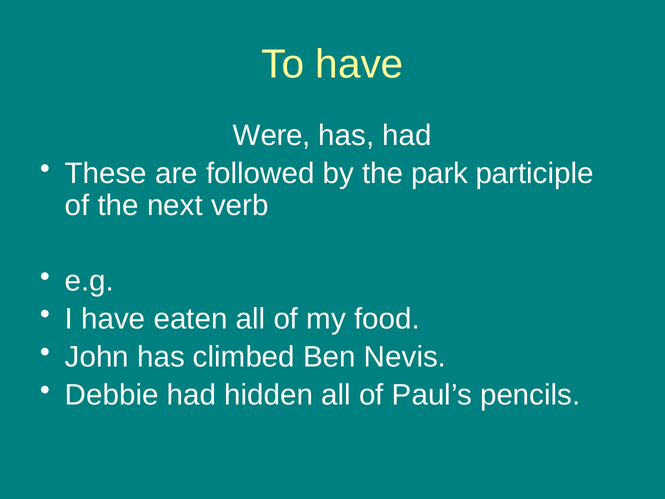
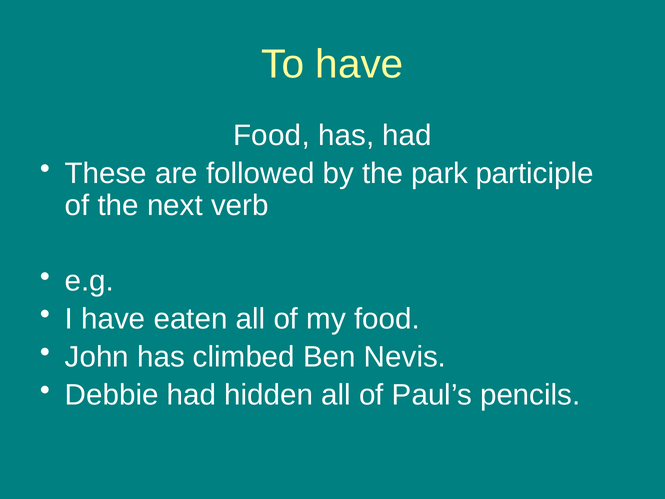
Were: Were -> Food (271, 135)
